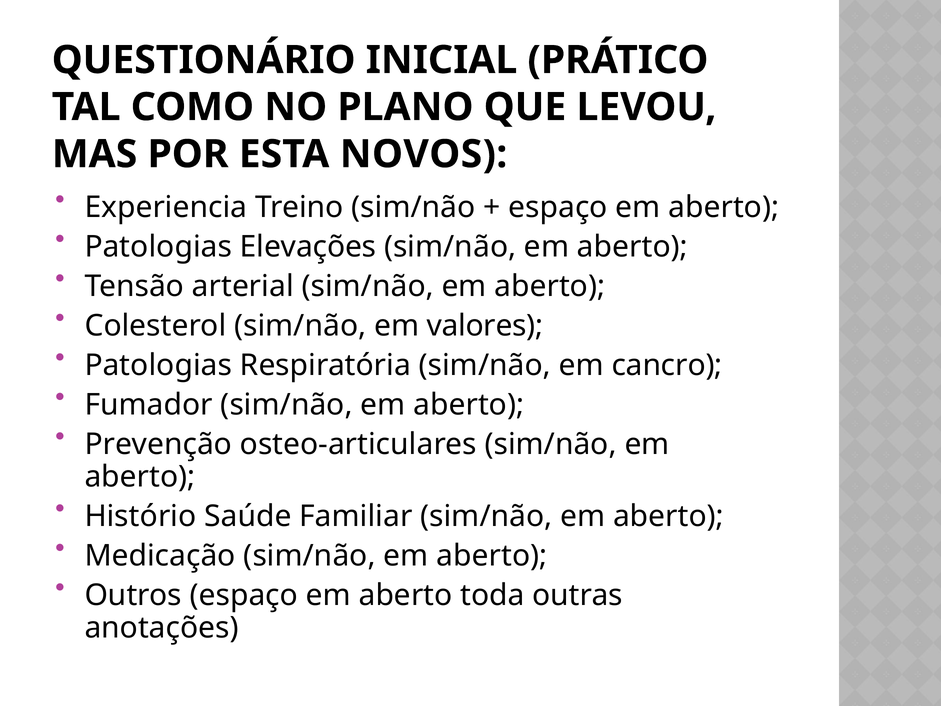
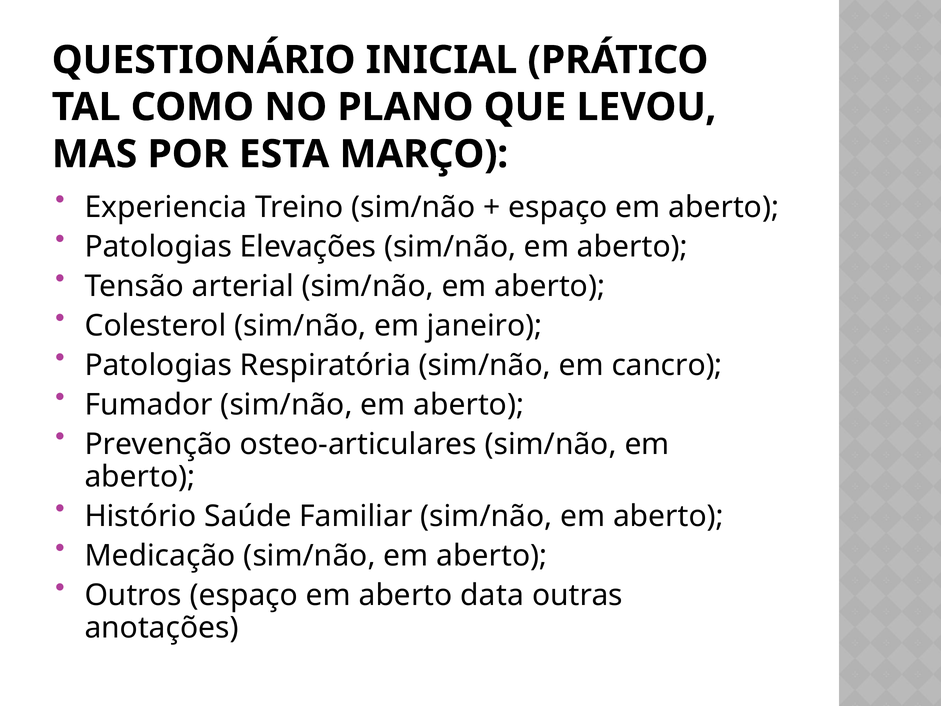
NOVOS: NOVOS -> MARÇO (424, 154)
valores: valores -> janeiro (485, 326)
toda: toda -> data (492, 595)
